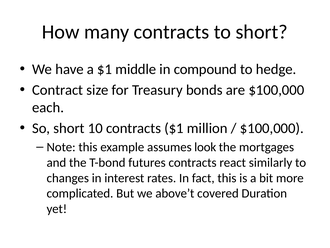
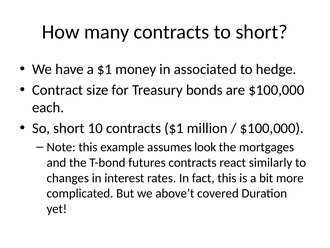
middle: middle -> money (136, 69)
compound: compound -> associated (205, 69)
